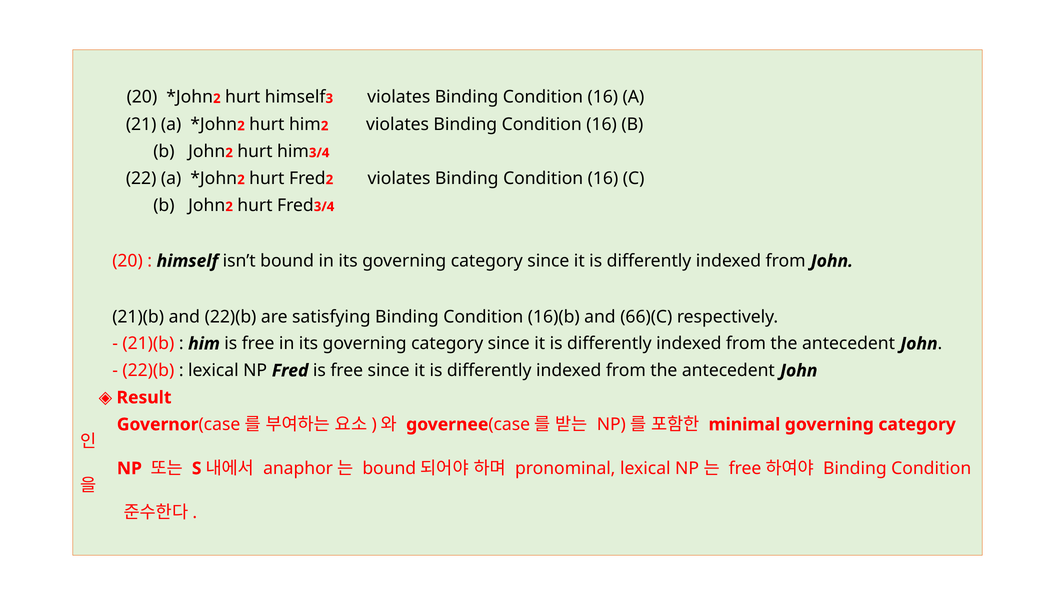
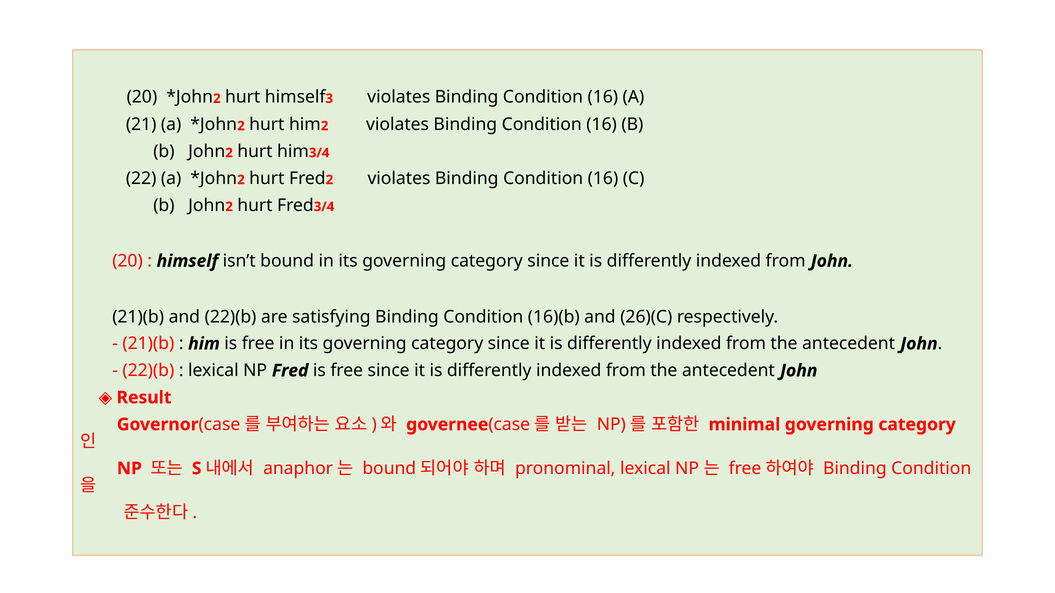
66)(C: 66)(C -> 26)(C (646, 317)
